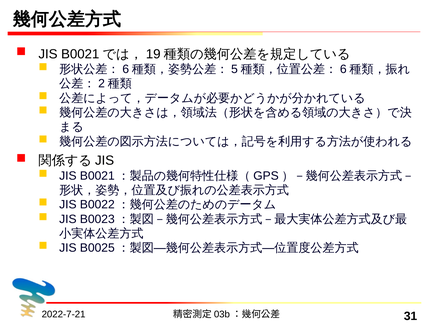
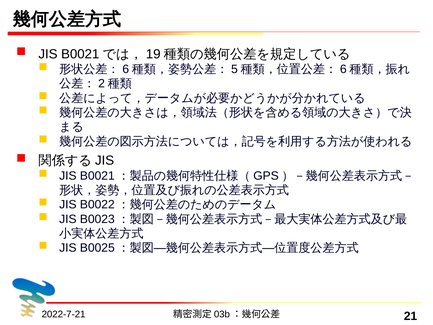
31: 31 -> 21 (411, 316)
